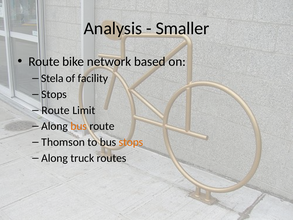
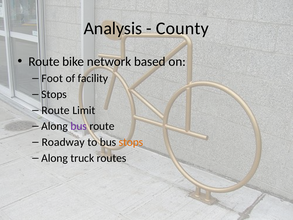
Smaller: Smaller -> County (182, 28)
Stela: Stela -> Foot (52, 78)
bus colour: orange -> purple (79, 126)
Thomson: Thomson -> Roadway (63, 142)
